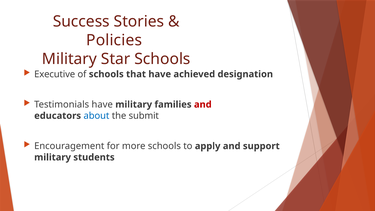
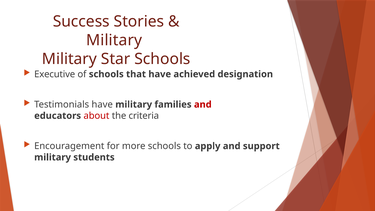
Policies: Policies -> Military (114, 40)
about colour: blue -> red (96, 116)
submit: submit -> criteria (144, 116)
